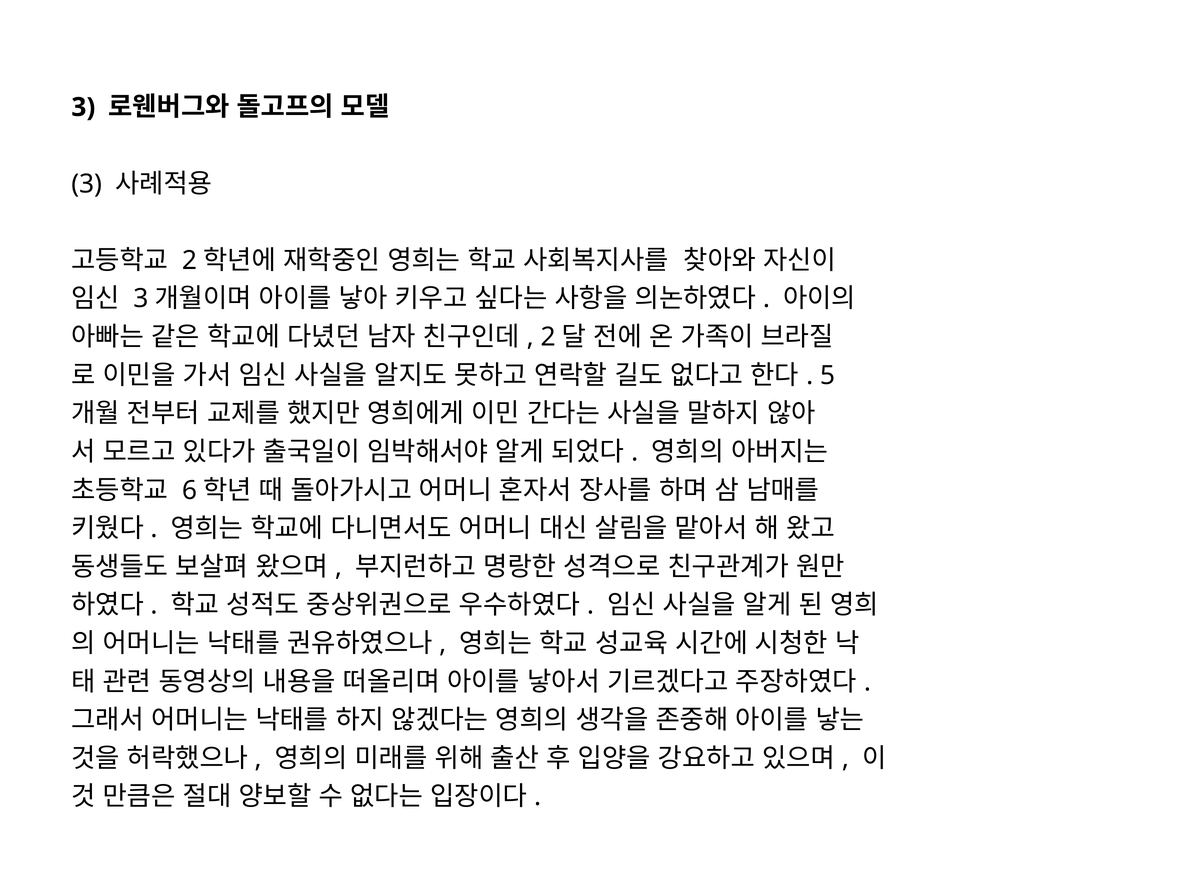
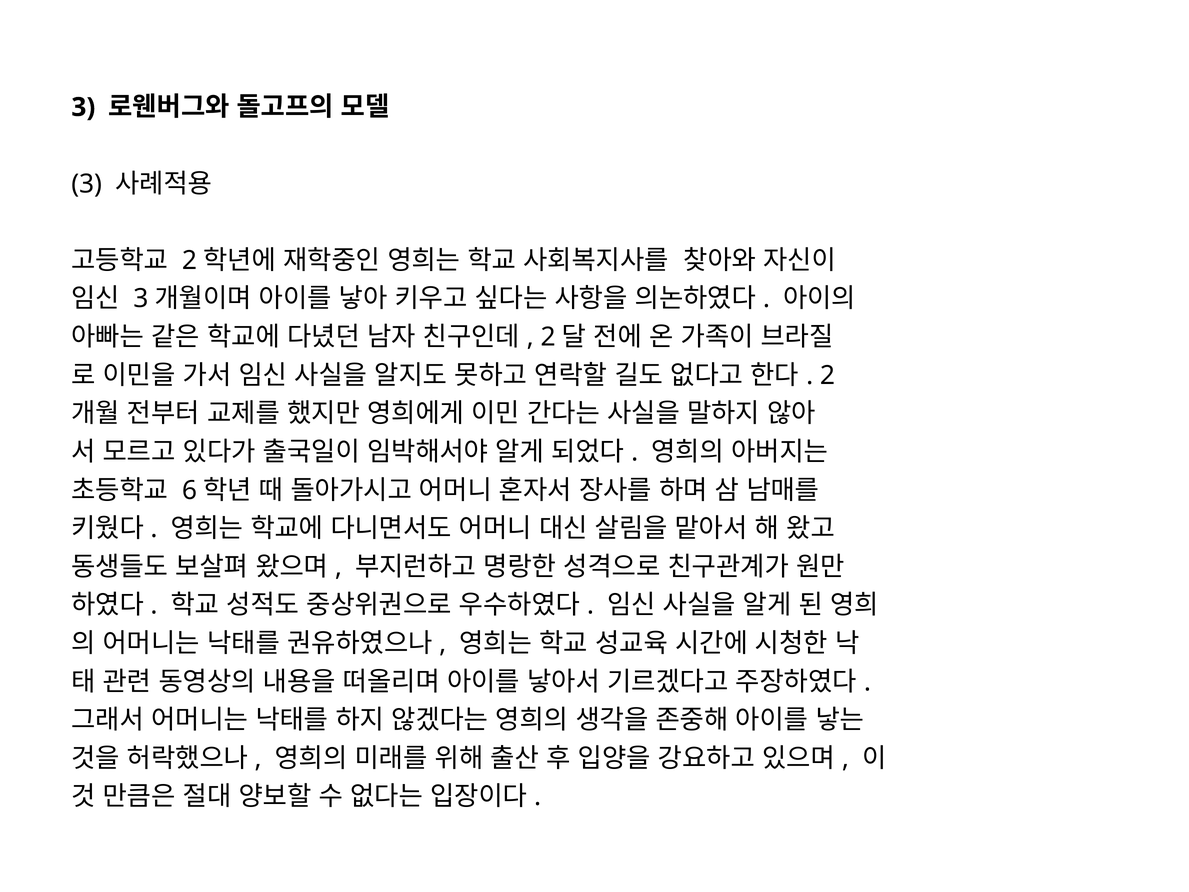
5: 5 -> 2 (827, 375)
